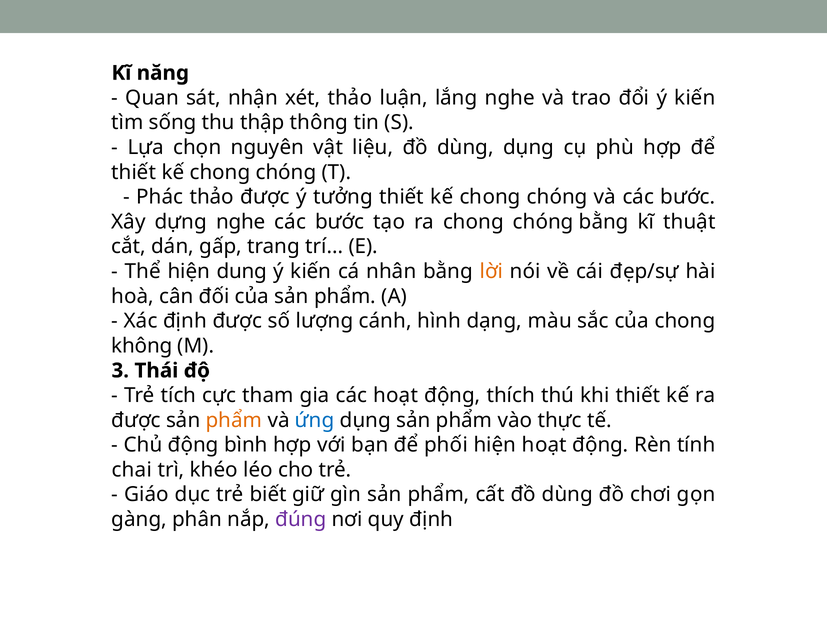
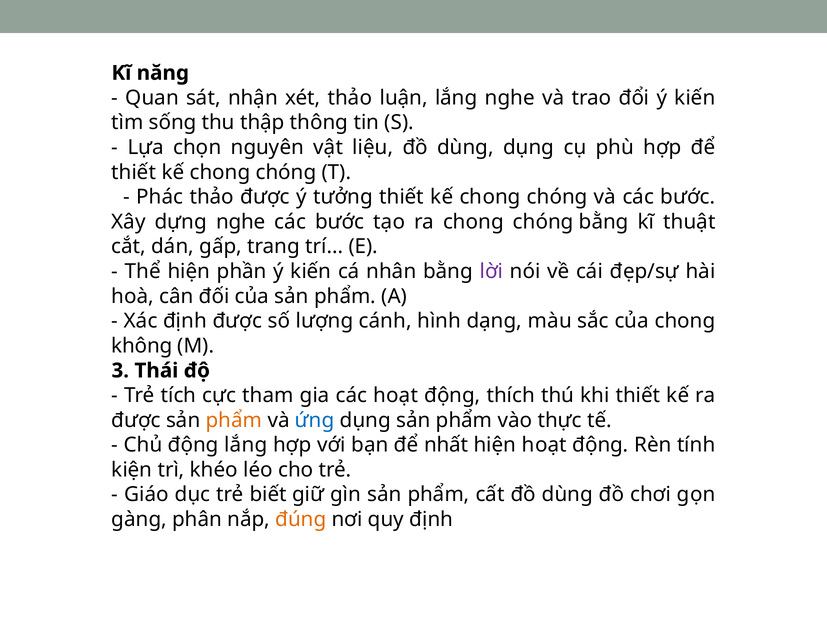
dụng: dụng -> phần (242, 271)
lời colour: orange -> purple (491, 271)
động bình: bình -> lắng (246, 445)
phối: phối -> nhất (446, 445)
chai: chai -> kiện (132, 470)
đúng colour: purple -> orange (301, 520)
